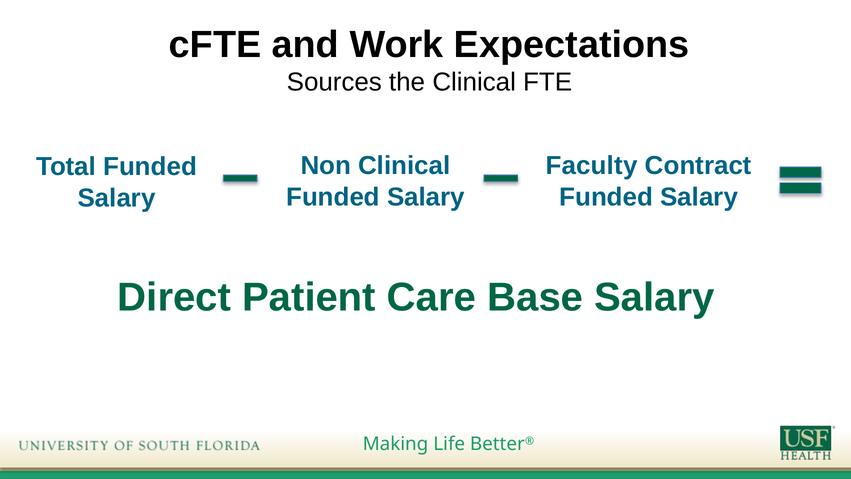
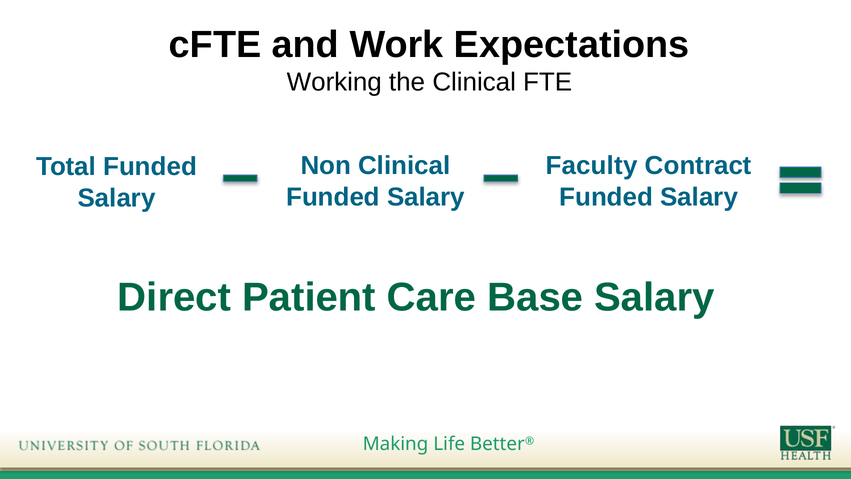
Sources: Sources -> Working (334, 82)
